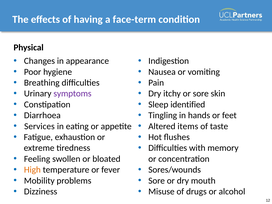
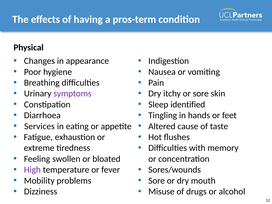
face-term: face-term -> pros-term (134, 19)
items: items -> cause (188, 126)
High colour: orange -> purple (32, 170)
